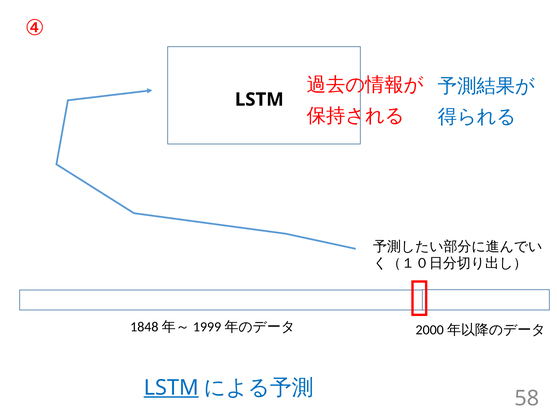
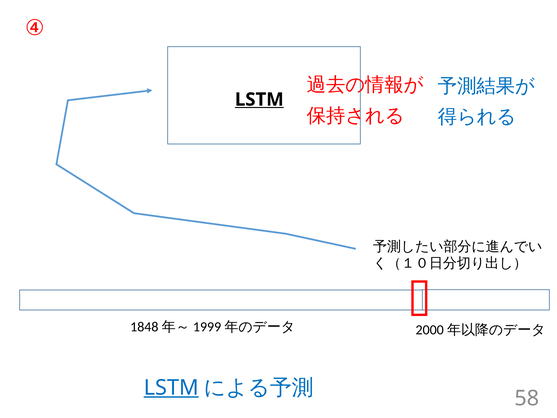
LSTM underline: none -> present (259, 99)
